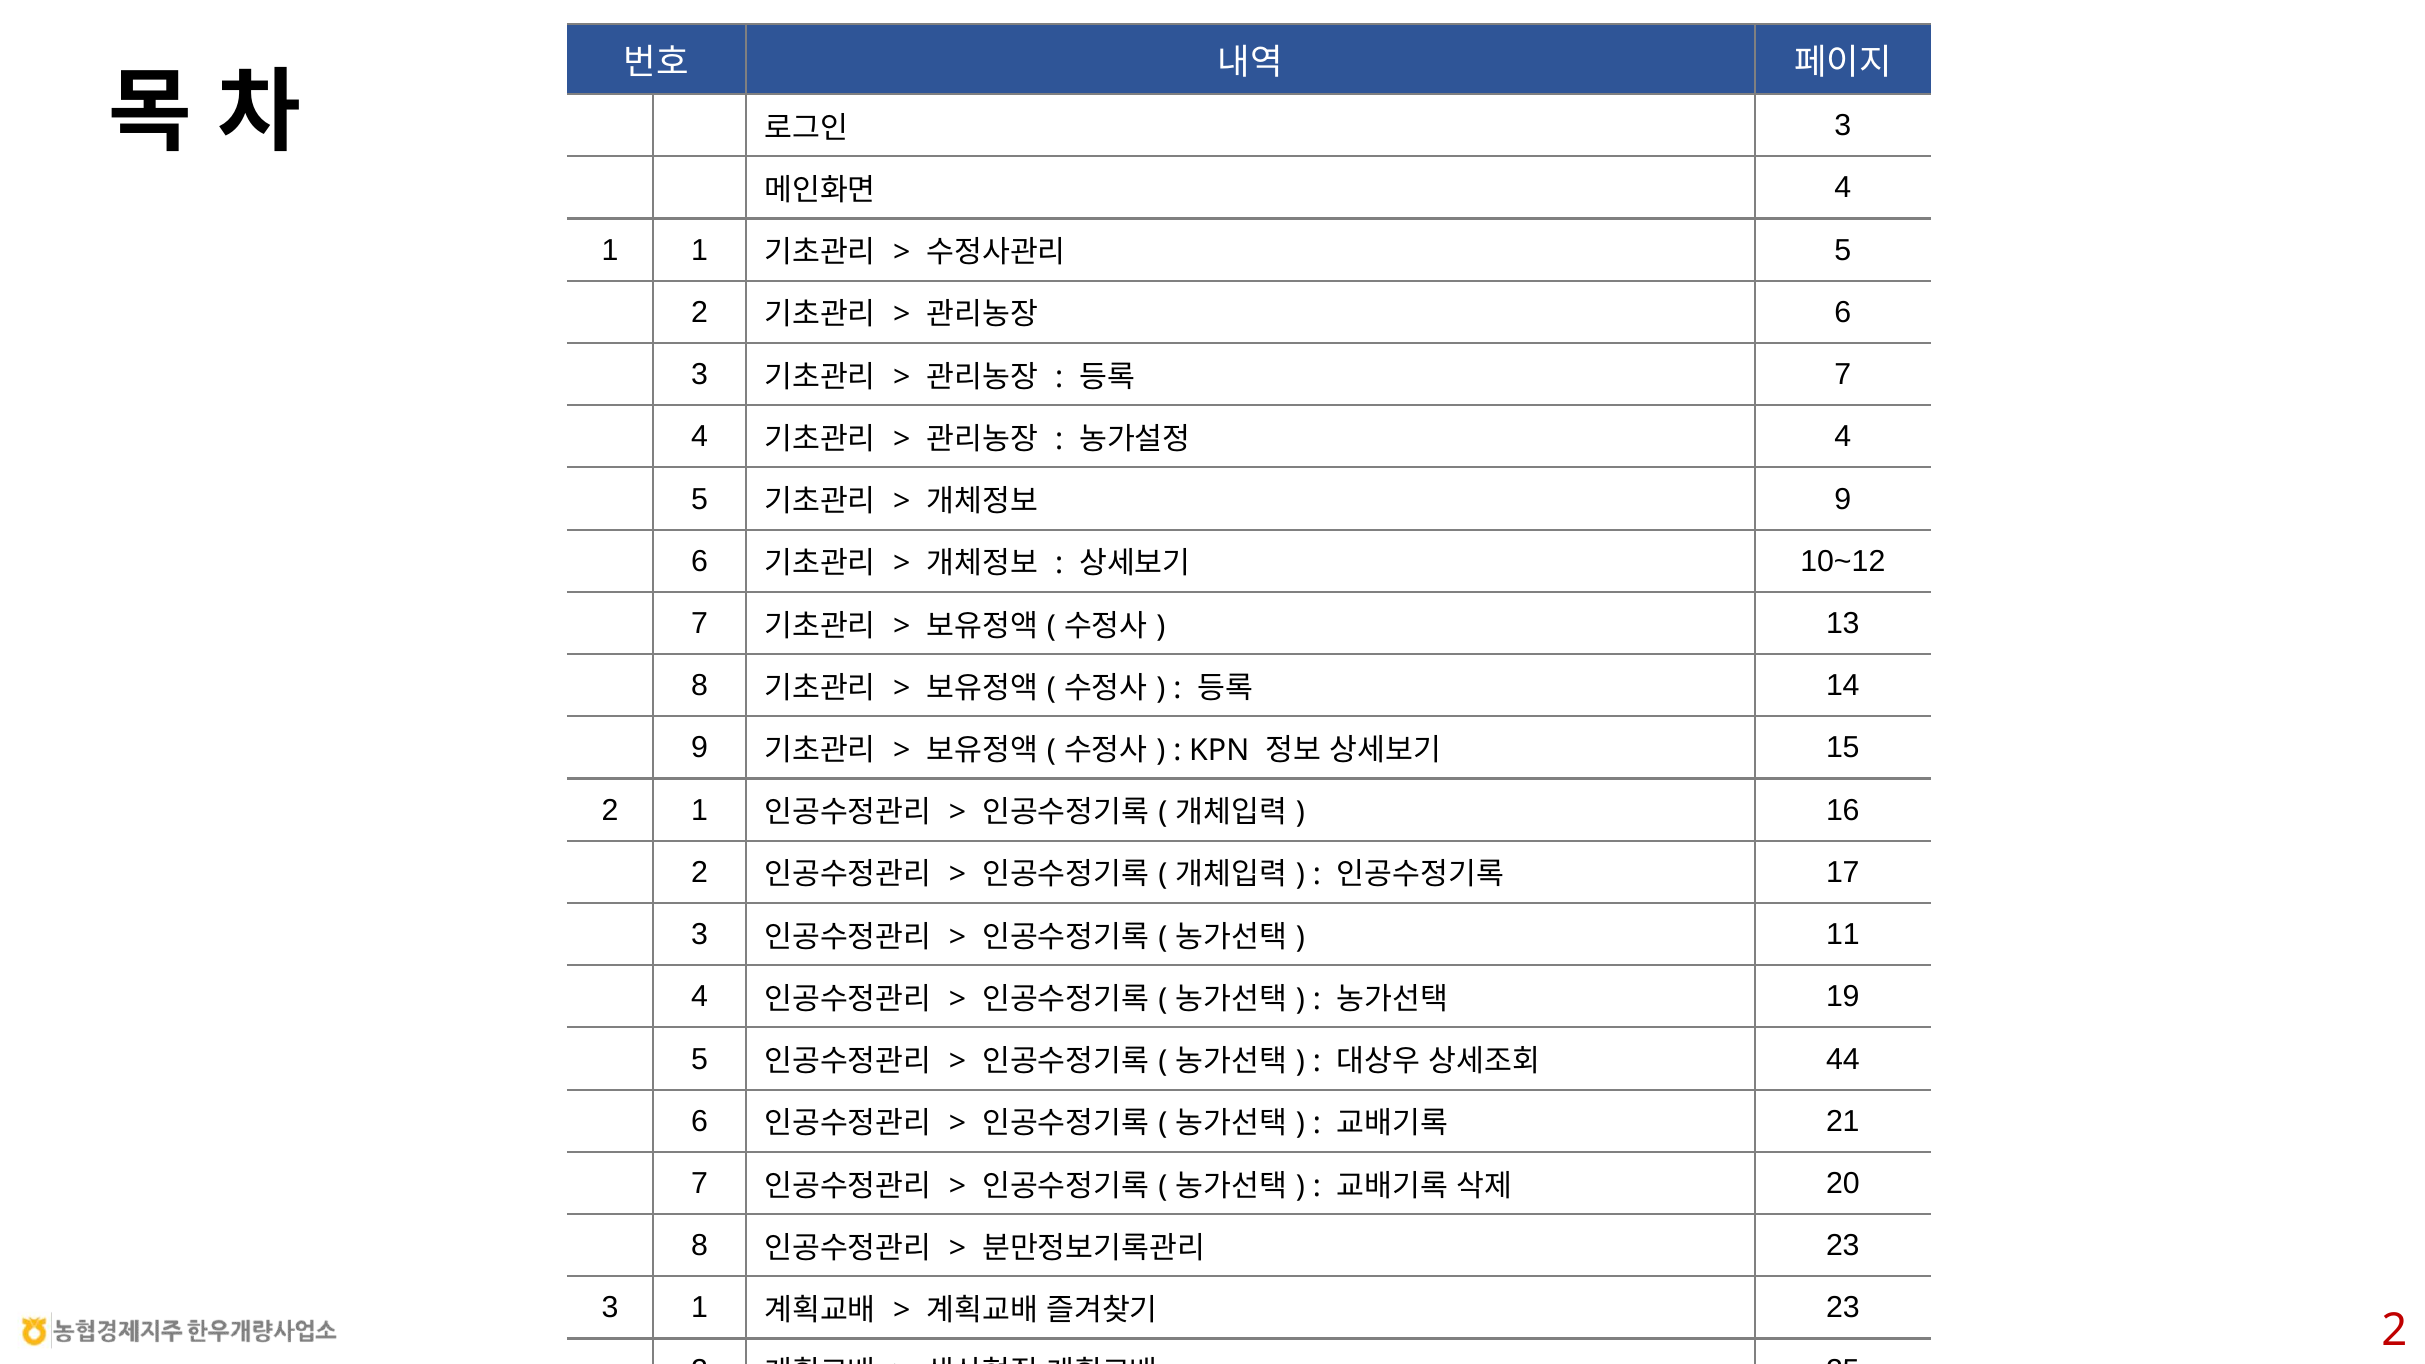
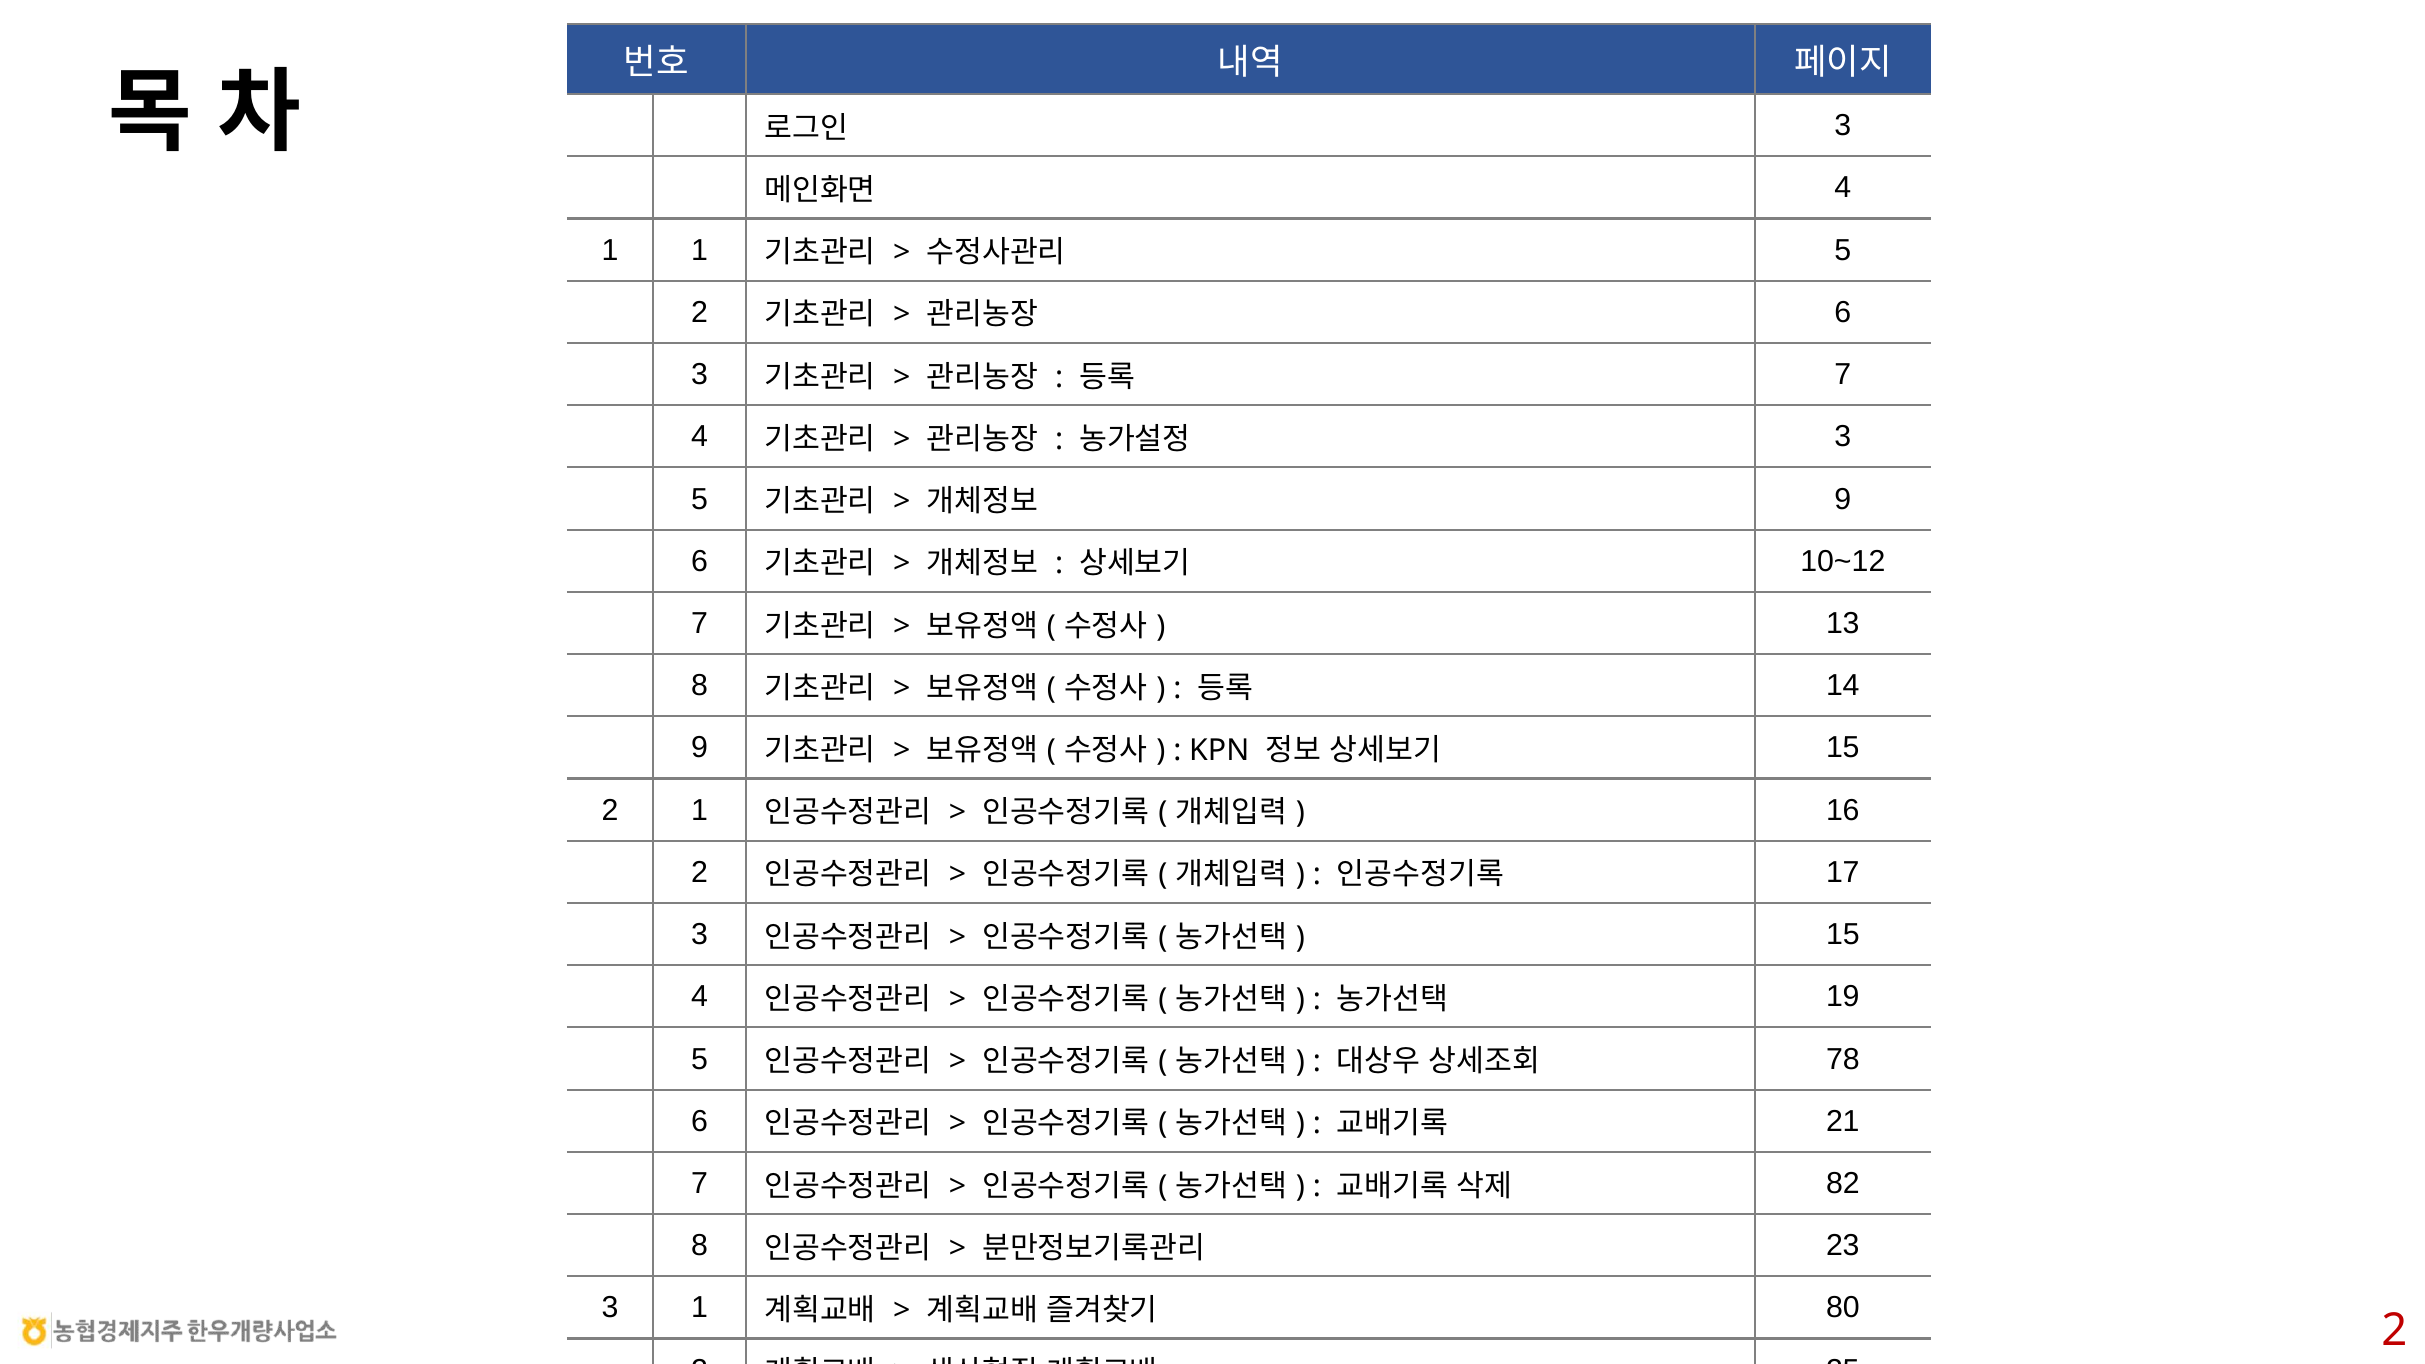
4: 4 -> 3 (1843, 437)
11: 11 -> 15 (1843, 935)
44: 44 -> 78 (1843, 1059)
20: 20 -> 82 (1843, 1184)
23: 23 -> 80 (1843, 1308)
